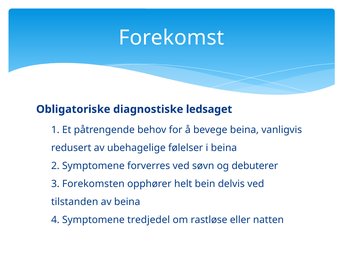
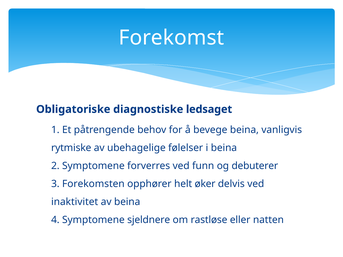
redusert: redusert -> rytmiske (71, 148)
søvn: søvn -> funn (203, 166)
bein: bein -> øker (205, 184)
tilstanden: tilstanden -> inaktivitet (75, 202)
tredjedel: tredjedel -> sjeldnere (149, 220)
